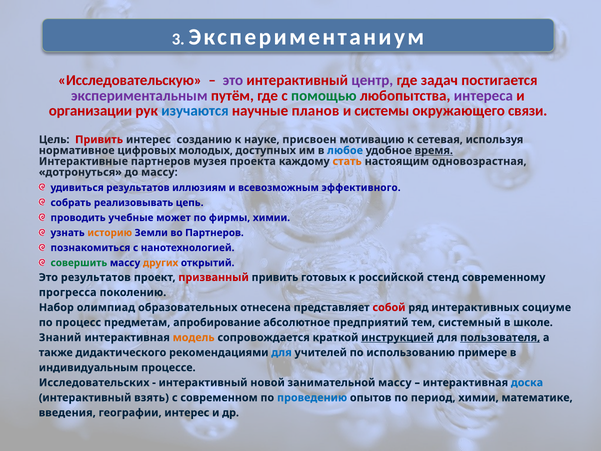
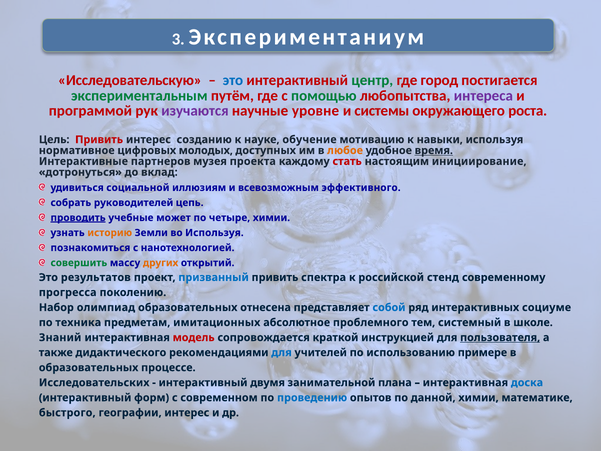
это colour: purple -> blue (233, 80)
центр colour: purple -> green (372, 80)
задач: задач -> город (439, 80)
экспериментальным colour: purple -> green (139, 96)
организации: организации -> программой (90, 111)
изучаются colour: blue -> purple (195, 111)
планов: планов -> уровне (315, 111)
связи: связи -> роста (528, 111)
присвоен: присвоен -> обучение (309, 139)
сетевая: сетевая -> навыки (440, 139)
любое colour: blue -> orange (345, 150)
стать colour: orange -> red (347, 161)
одновозрастная: одновозрастная -> инициирование (479, 161)
до массу: массу -> вклад (159, 172)
удивиться результатов: результатов -> социальной (138, 188)
реализовывать: реализовывать -> руководителей (134, 203)
проводить underline: none -> present (78, 218)
фирмы: фирмы -> четыре (229, 218)
во Партнеров: Партнеров -> Используя (214, 233)
призванный colour: red -> blue (214, 277)
готовых: готовых -> спектра (324, 277)
собой colour: red -> blue (389, 307)
процесс: процесс -> техника (78, 322)
апробирование: апробирование -> имитационных (217, 322)
предприятий: предприятий -> проблемного (371, 322)
модель colour: orange -> red (194, 337)
инструкцией underline: present -> none (398, 337)
индивидуальным: индивидуальным -> образовательных (89, 367)
новой: новой -> двумя (268, 382)
занимательной массу: массу -> плана (395, 382)
взять: взять -> форм (152, 397)
период: период -> данной (433, 397)
введения: введения -> быстрого (67, 412)
